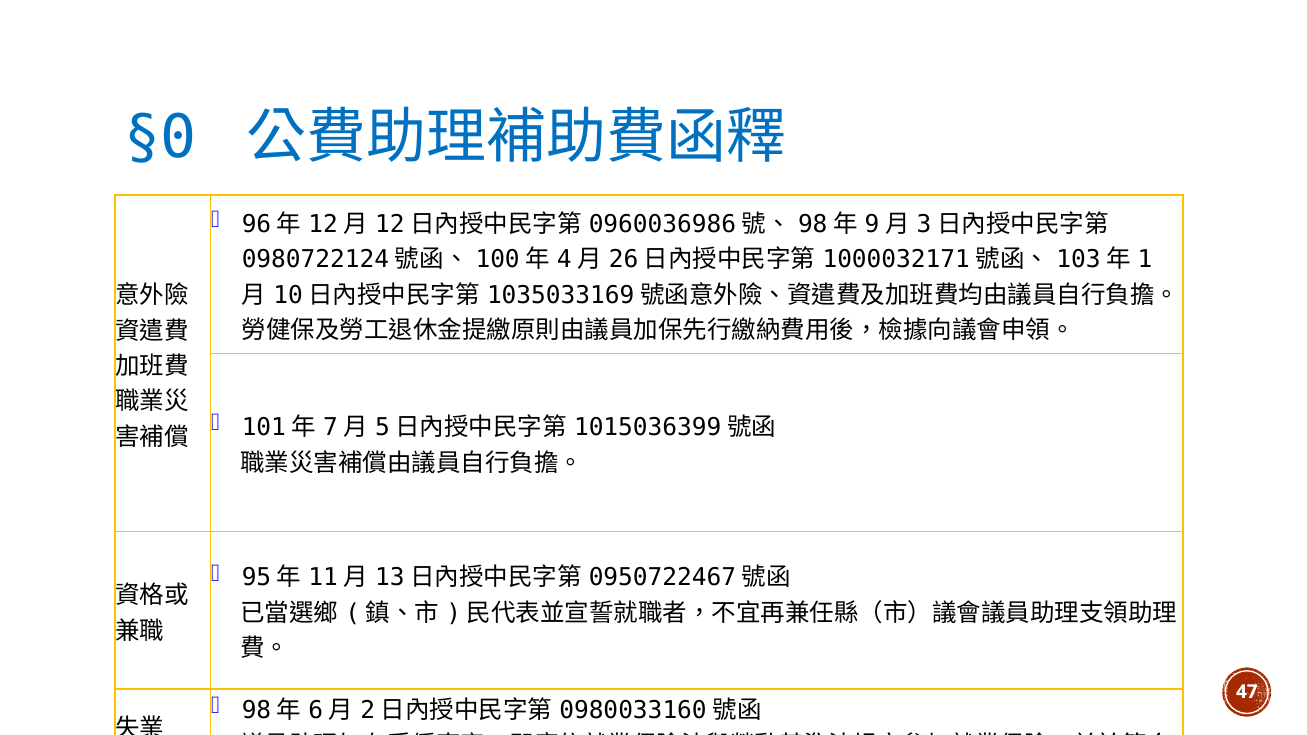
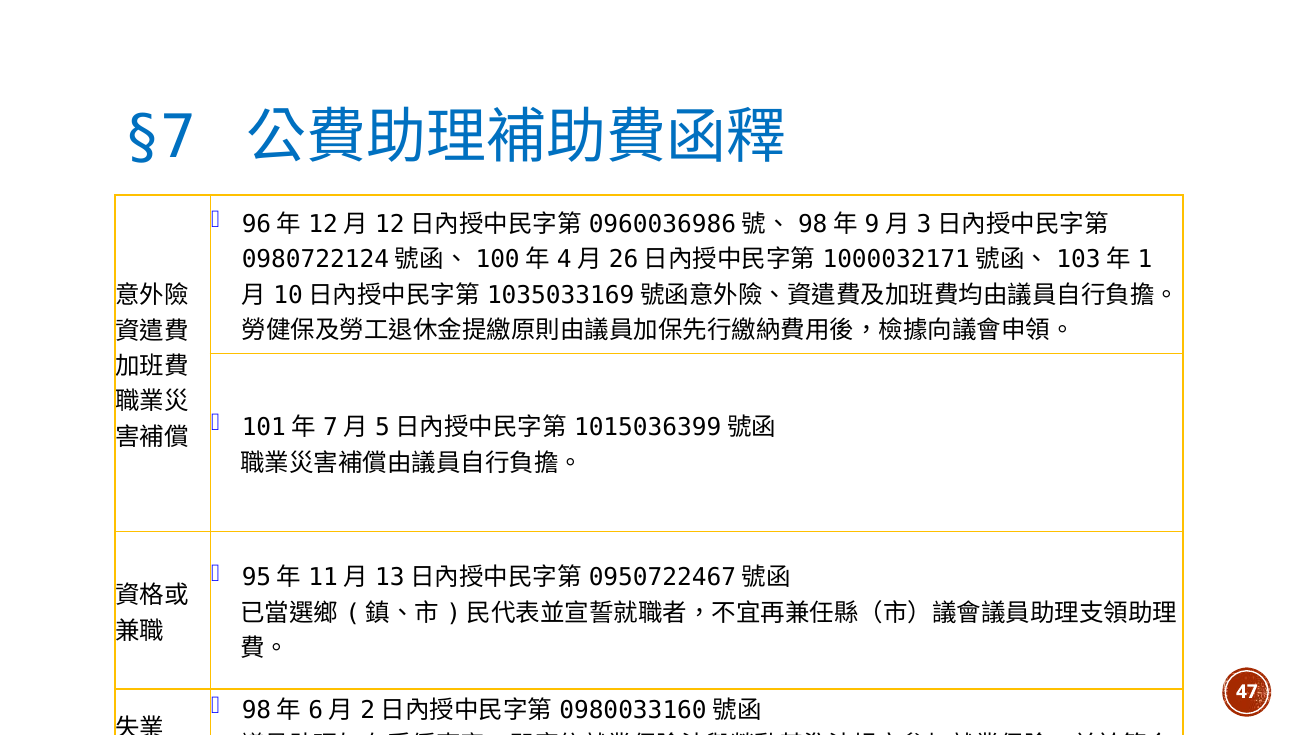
§0: §0 -> §7 (161, 138)
